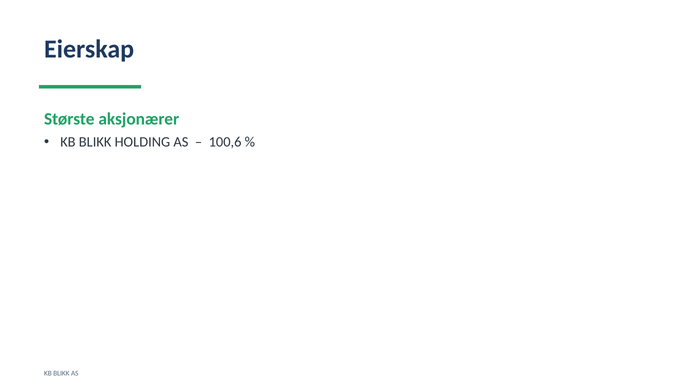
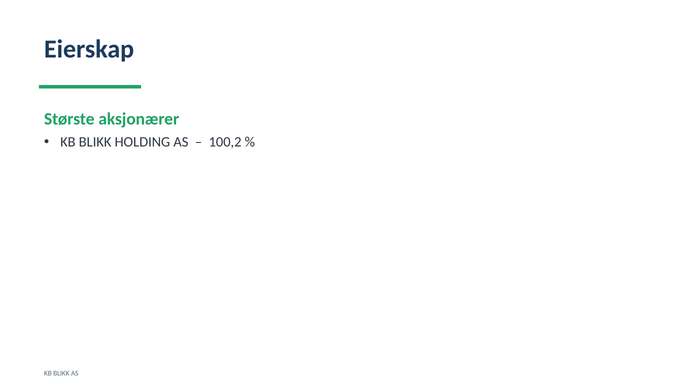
100,6: 100,6 -> 100,2 (225, 142)
